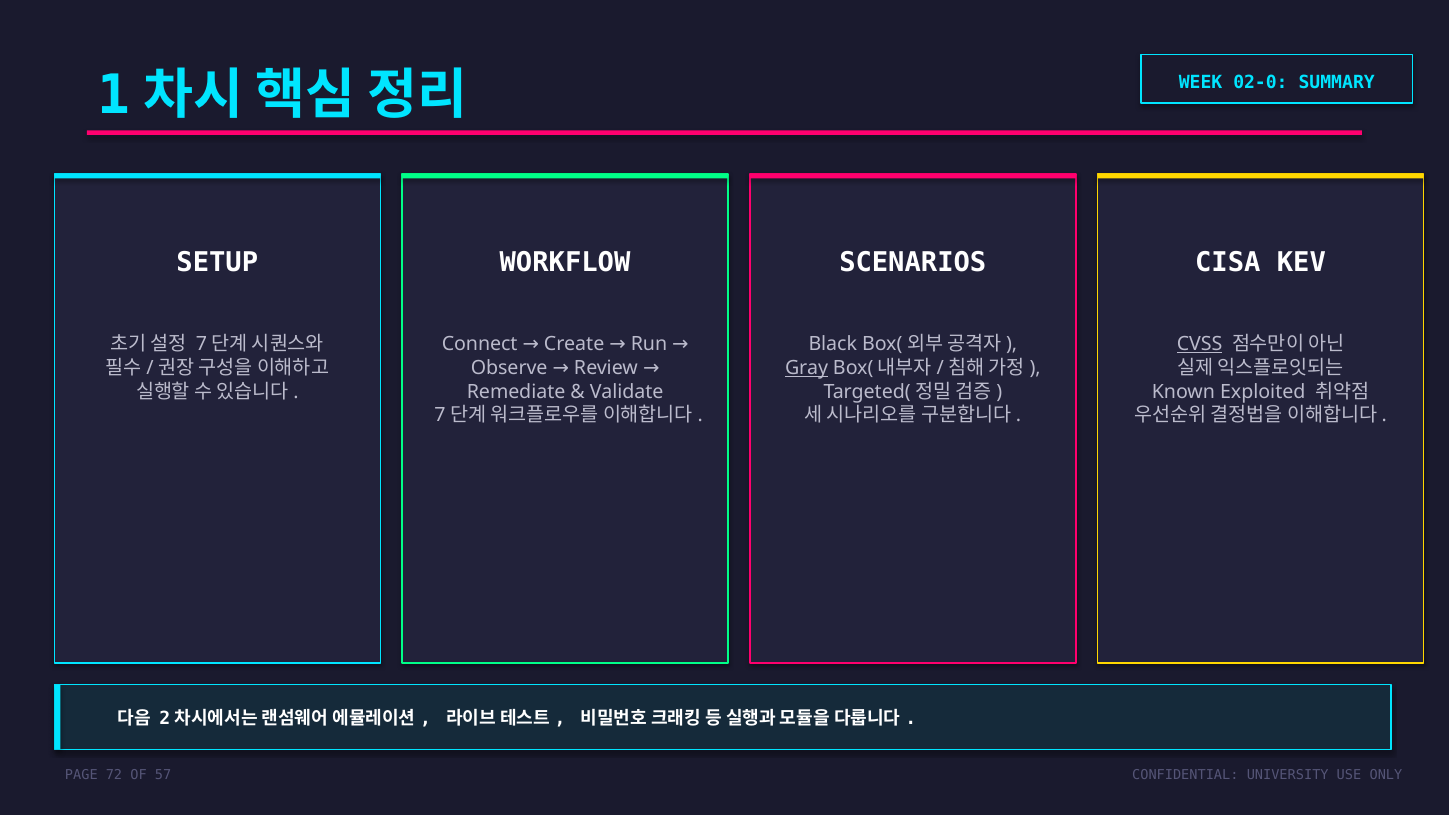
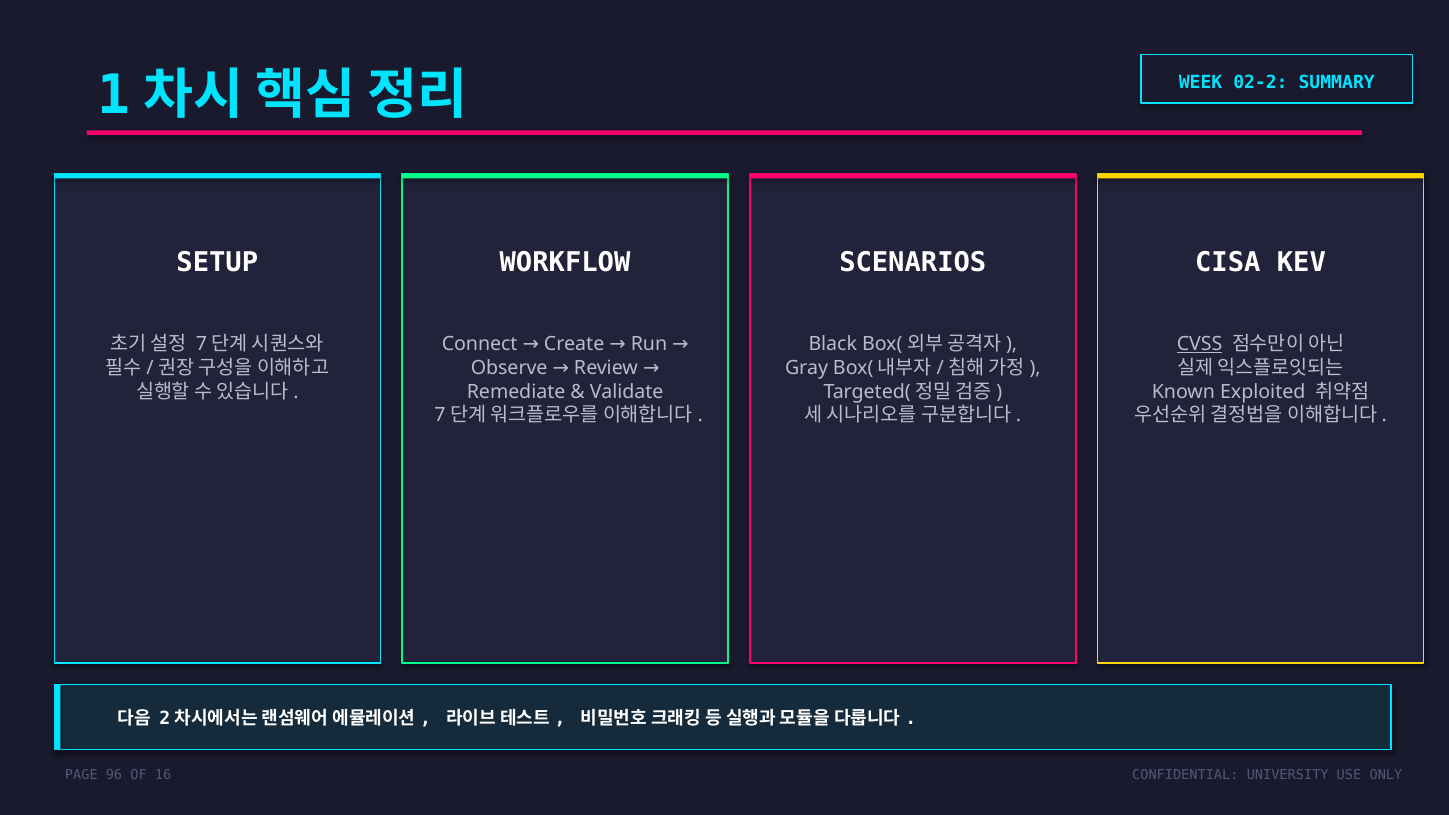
02-0: 02-0 -> 02-2 (1260, 82)
Gray underline: present -> none (807, 368)
72: 72 -> 96 (114, 775)
57: 57 -> 16 (163, 775)
